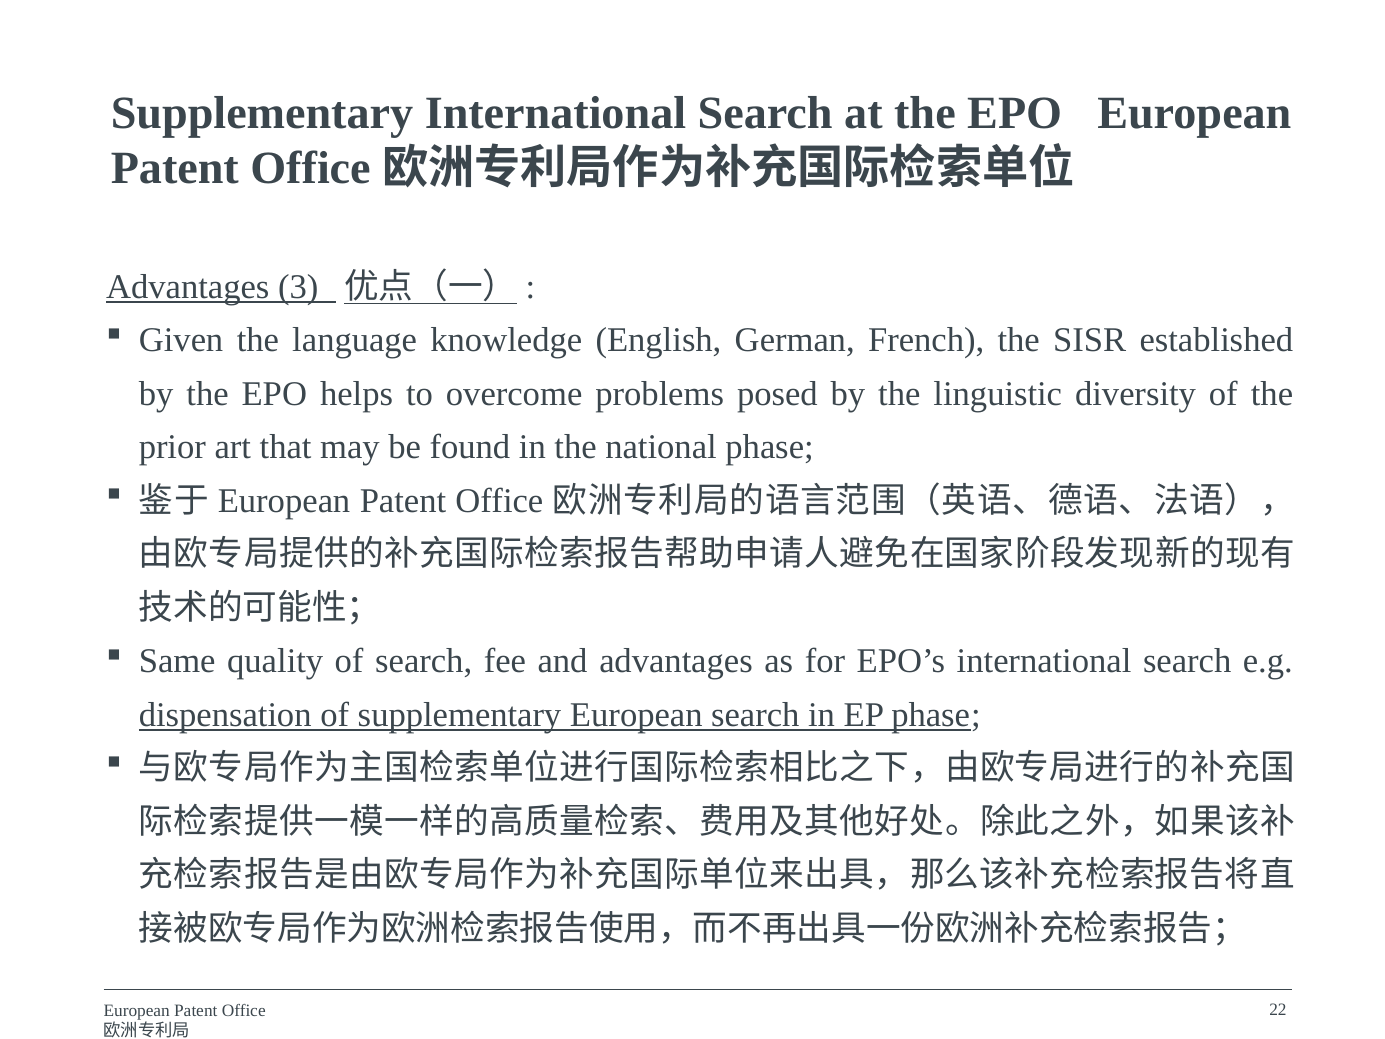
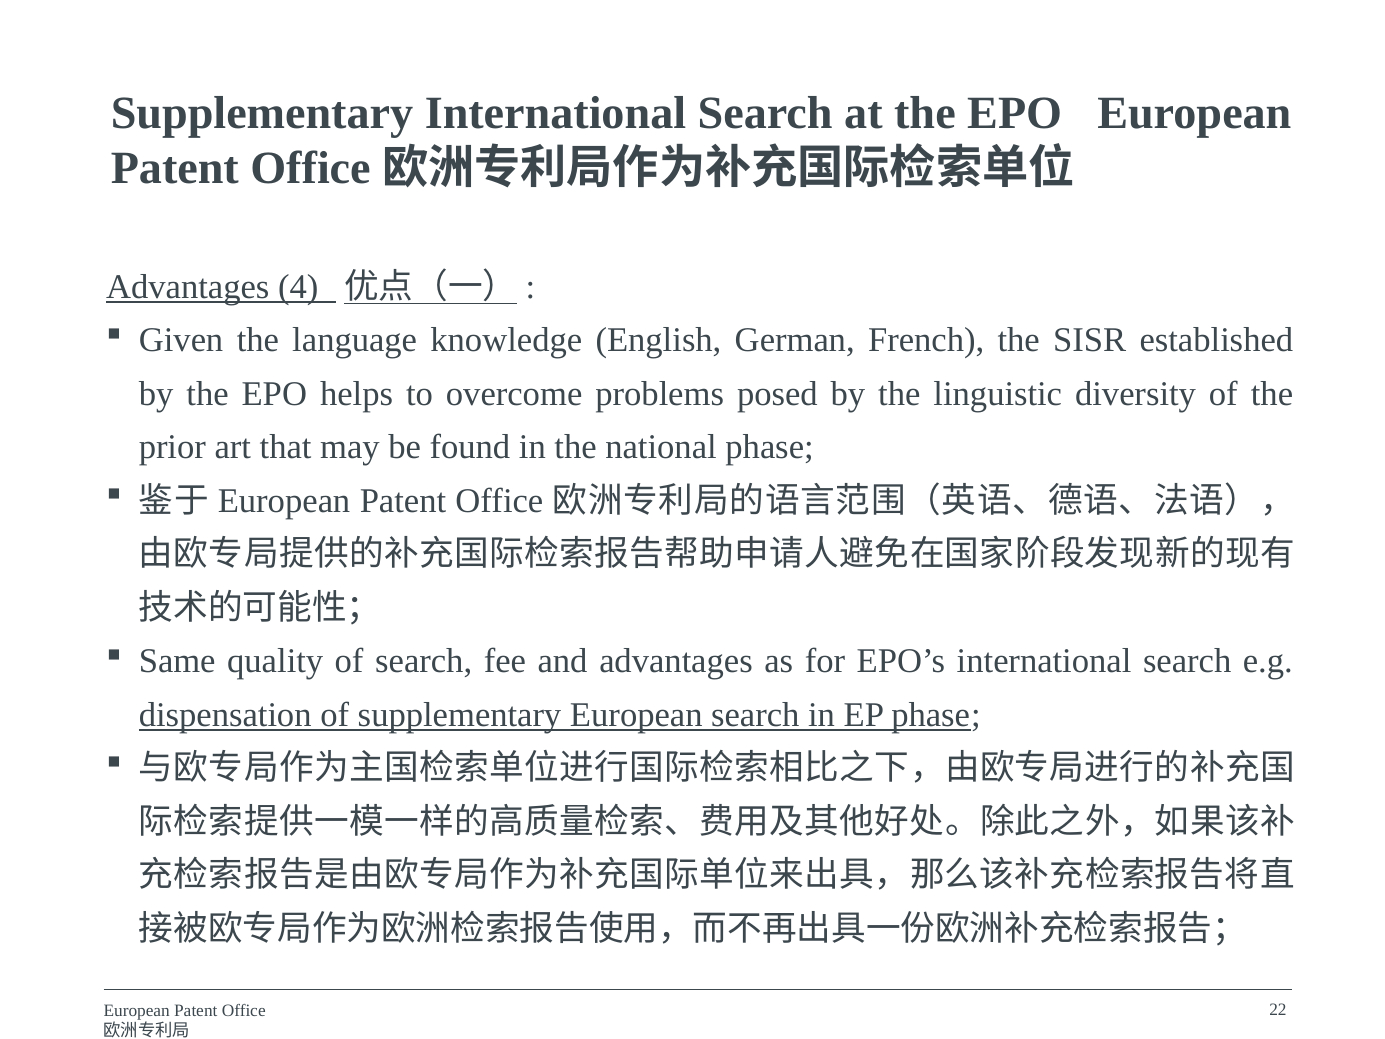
3: 3 -> 4 (298, 287)
